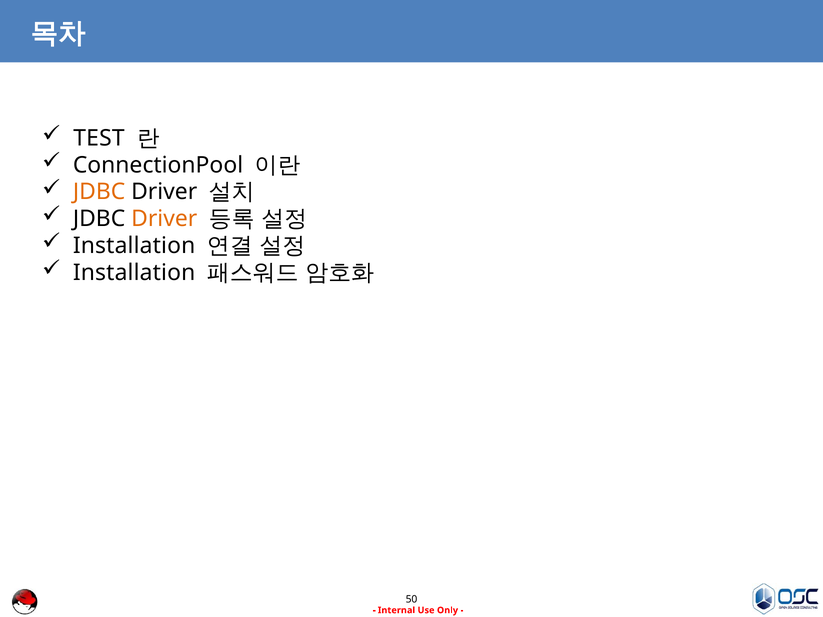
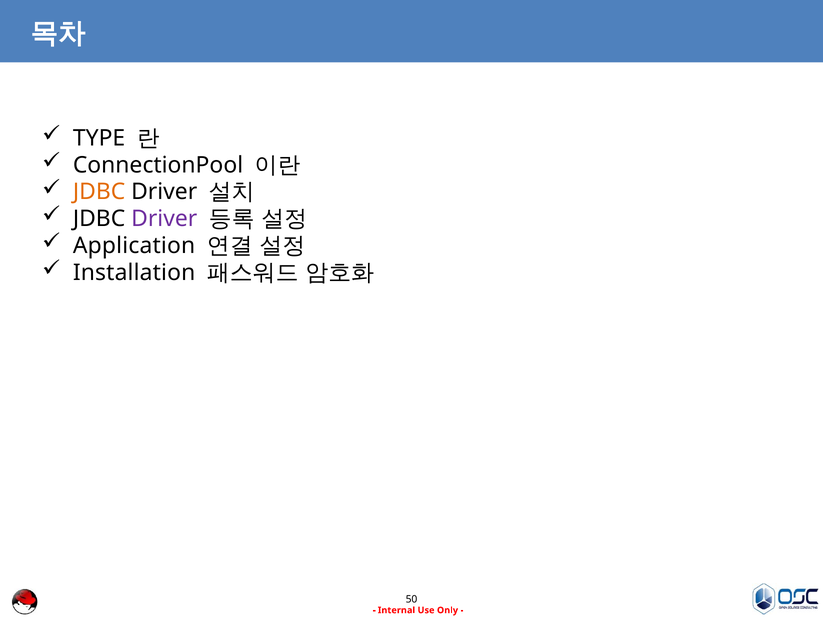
TEST: TEST -> TYPE (99, 138)
Driver colour: orange -> purple (164, 219)
Installation: Installation -> Application (134, 246)
